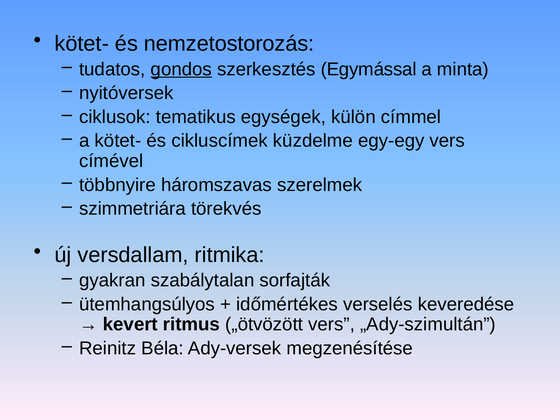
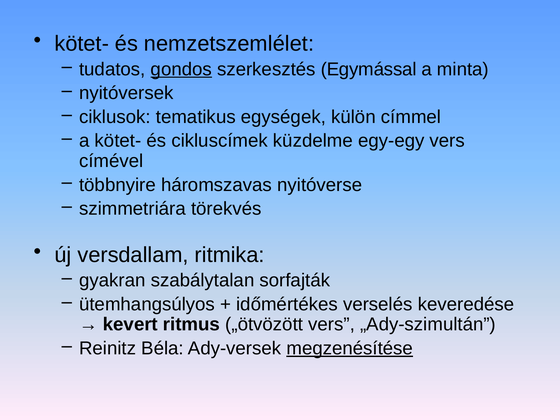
nemzetostorozás: nemzetostorozás -> nemzetszemlélet (229, 44)
szerelmek: szerelmek -> nyitóverse (320, 185)
megzenésítése underline: none -> present (350, 348)
